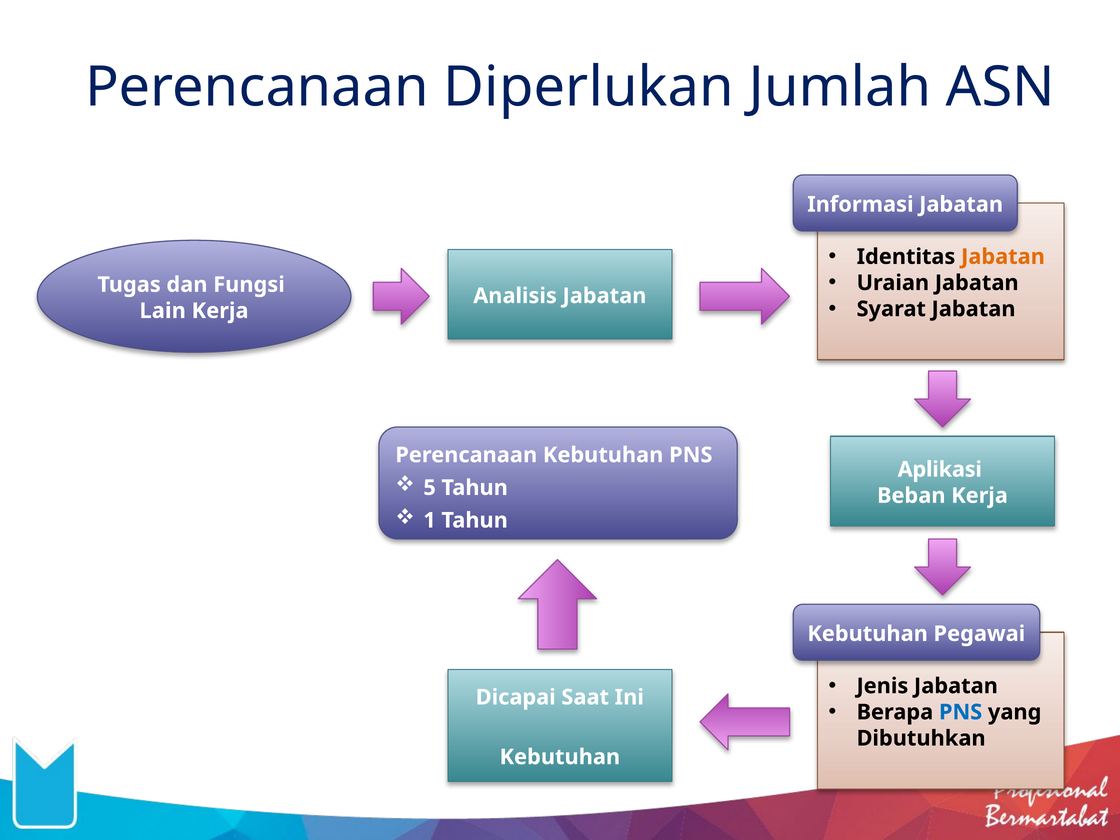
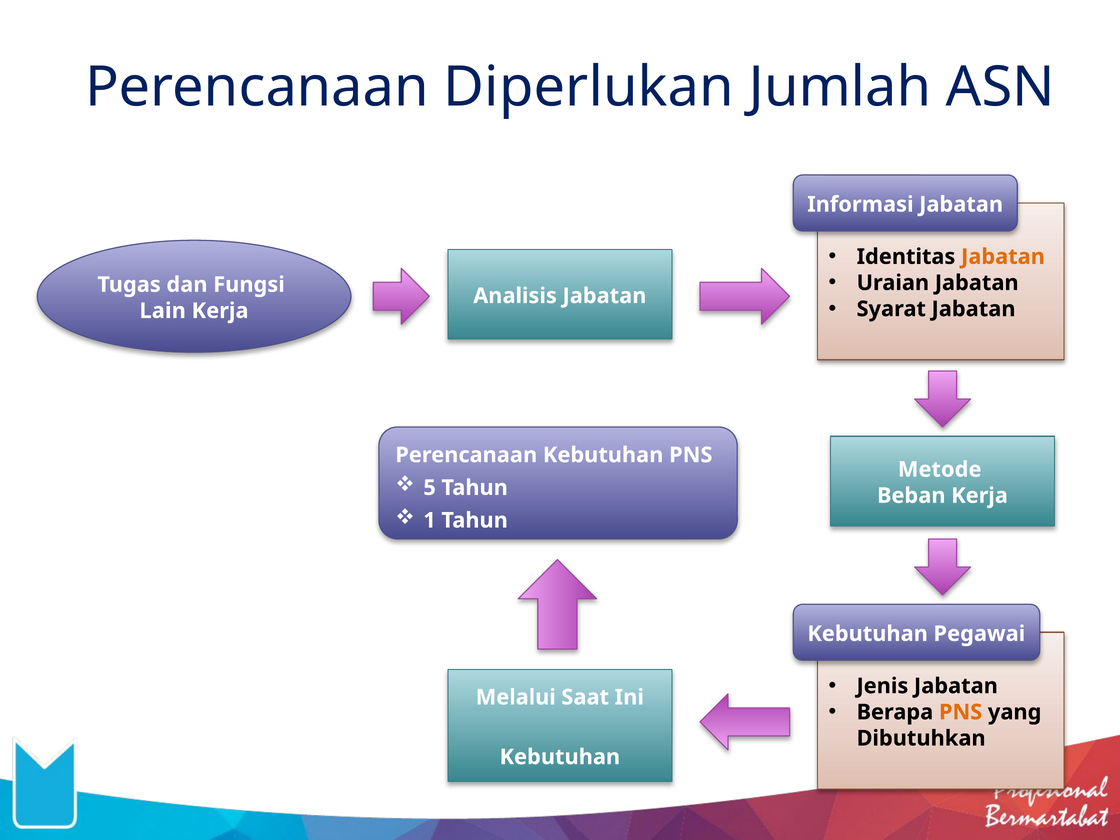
Aplikasi: Aplikasi -> Metode (940, 470)
Dicapai: Dicapai -> Melalui (516, 697)
PNS colour: blue -> orange (961, 712)
